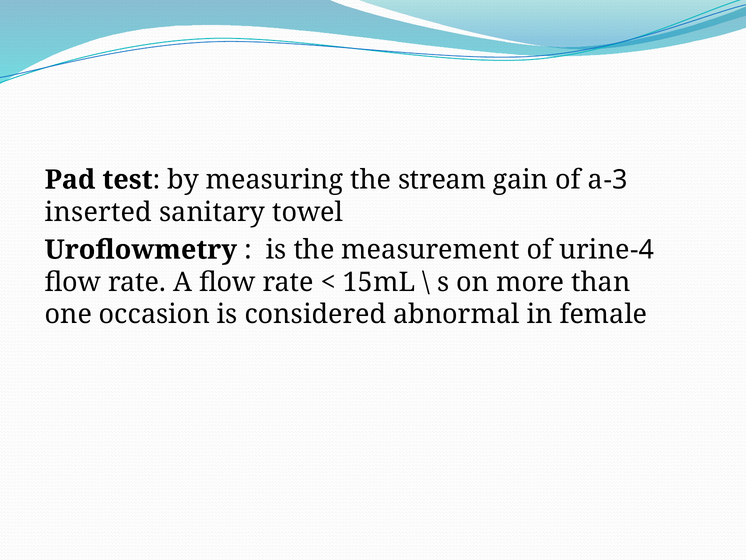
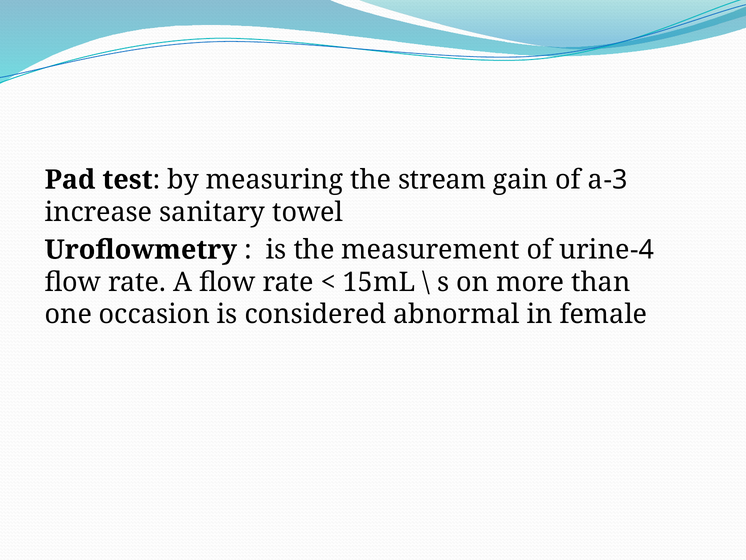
inserted: inserted -> increase (98, 212)
